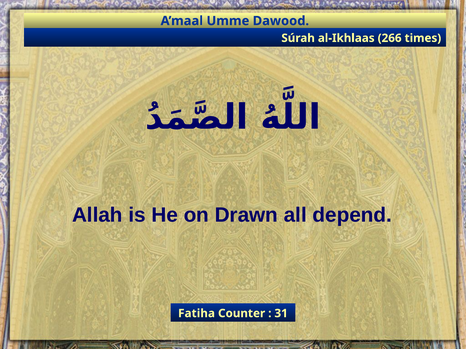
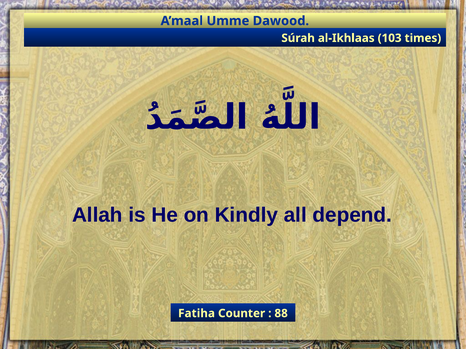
266: 266 -> 103 (390, 38)
Drawn: Drawn -> Kindly (246, 215)
31: 31 -> 88 (281, 314)
